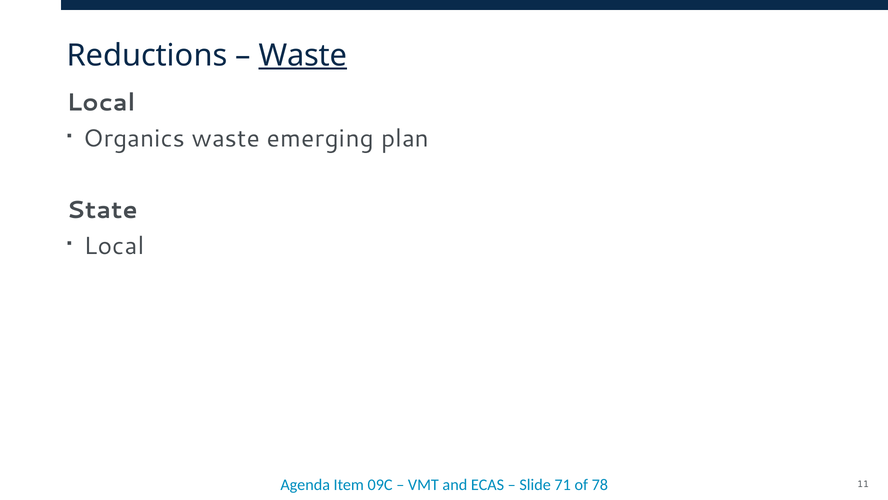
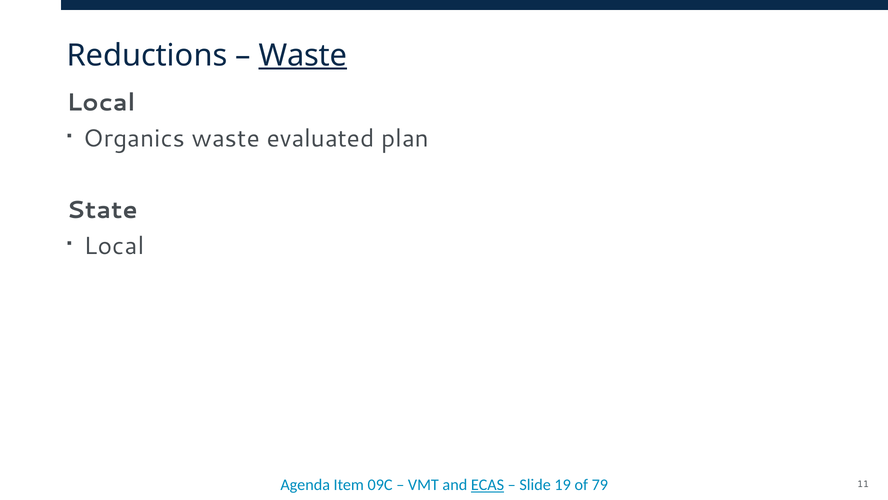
emerging: emerging -> evaluated (320, 138)
ECAS underline: none -> present (487, 484)
71: 71 -> 19 (563, 484)
78: 78 -> 79 (600, 484)
